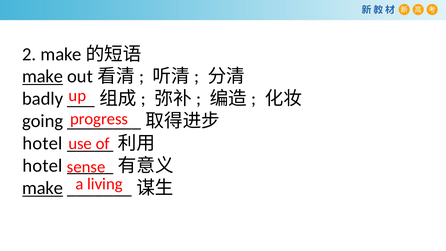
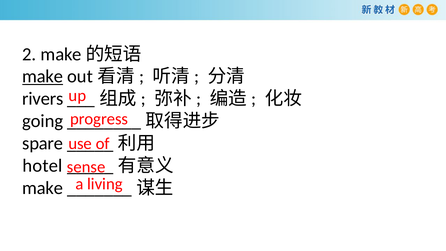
badly: badly -> rivers (43, 99)
hotel: hotel -> spare (43, 143)
make underline: present -> none (43, 188)
